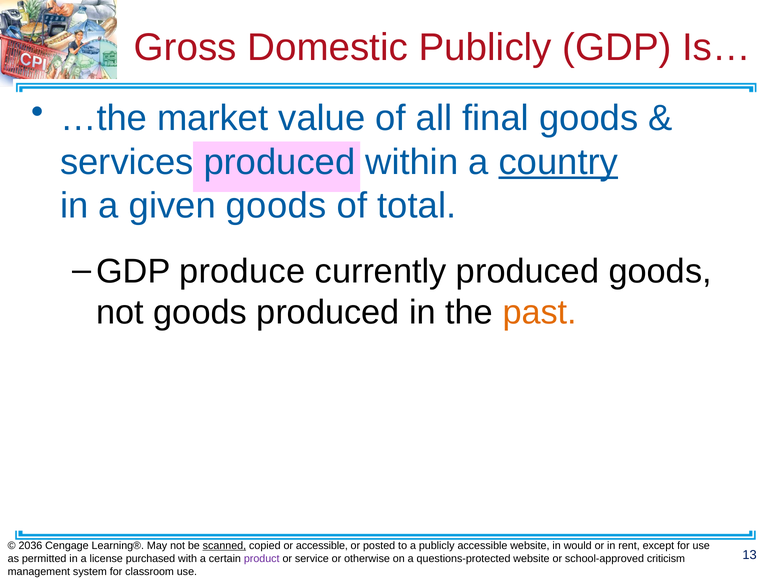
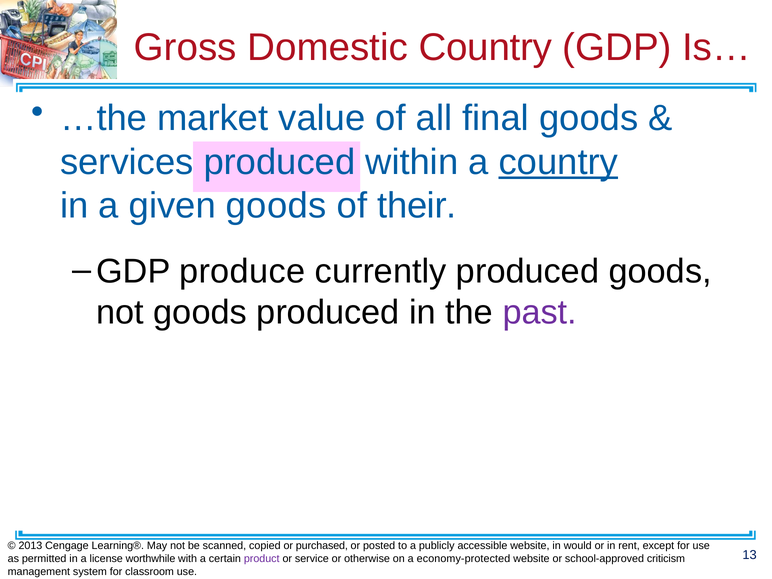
Domestic Publicly: Publicly -> Country (485, 48)
total: total -> their (417, 206)
past colour: orange -> purple (540, 312)
2036: 2036 -> 2013 (30, 546)
scanned underline: present -> none (224, 546)
or accessible: accessible -> purchased (322, 546)
purchased: purchased -> worthwhile (151, 559)
questions-protected: questions-protected -> economy-protected (463, 559)
